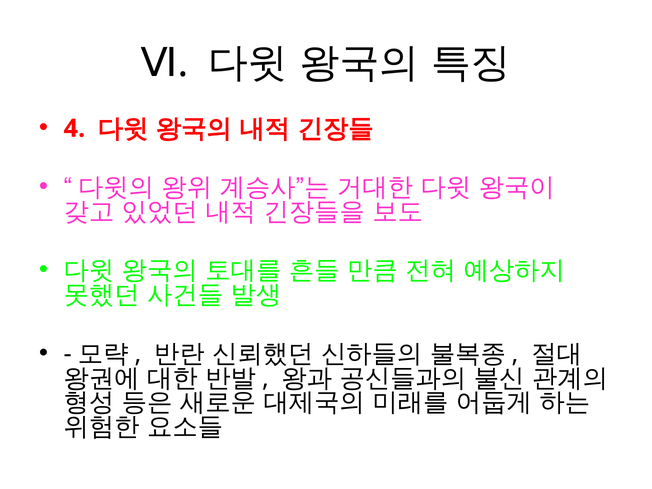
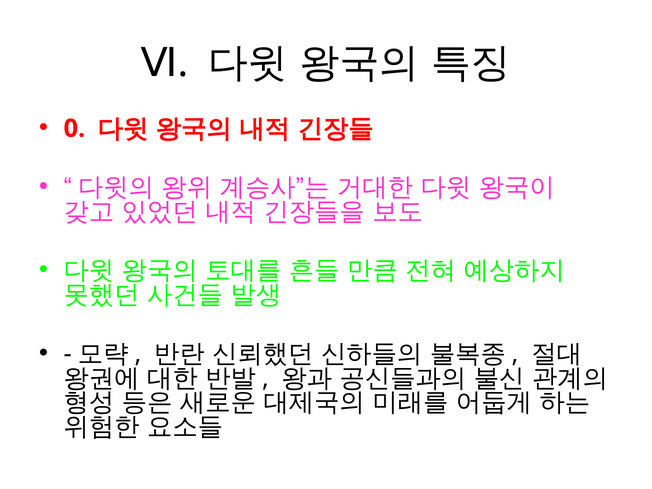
4: 4 -> 0 (74, 128)
